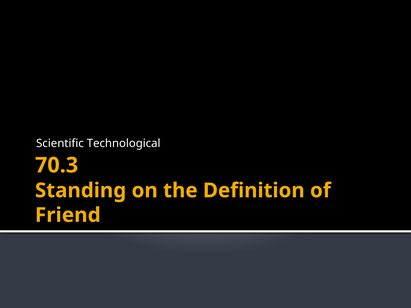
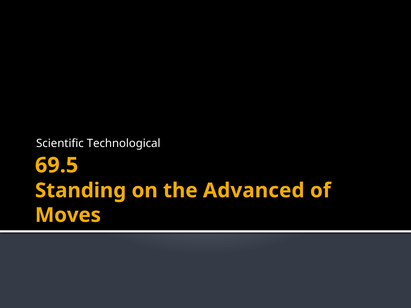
70.3: 70.3 -> 69.5 (57, 165)
Definition: Definition -> Advanced (254, 191)
Friend: Friend -> Moves (68, 215)
